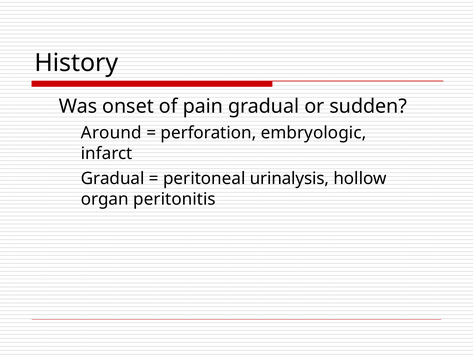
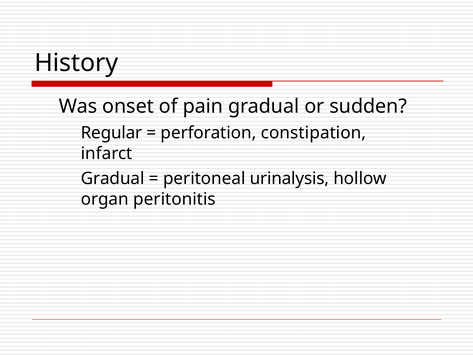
Around: Around -> Regular (112, 133)
embryologic: embryologic -> constipation (314, 133)
